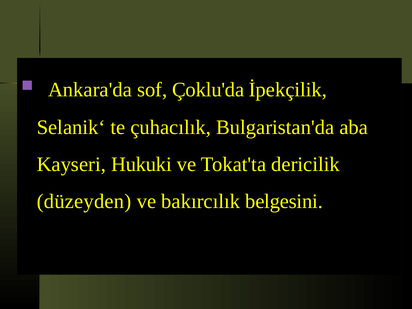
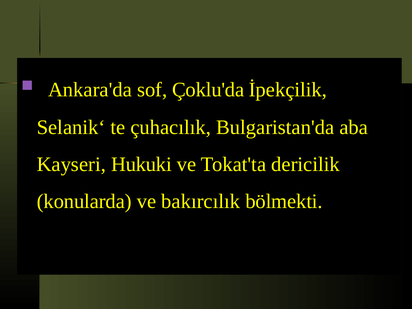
düzeyden: düzeyden -> konularda (84, 202)
belgesini: belgesini -> bölmekti (284, 202)
